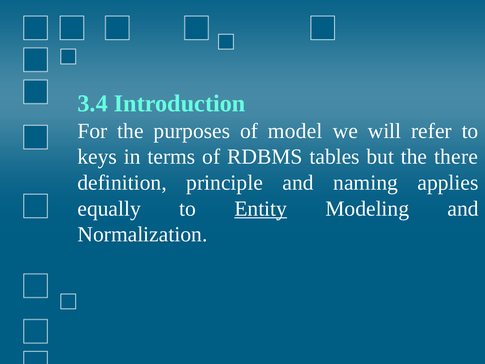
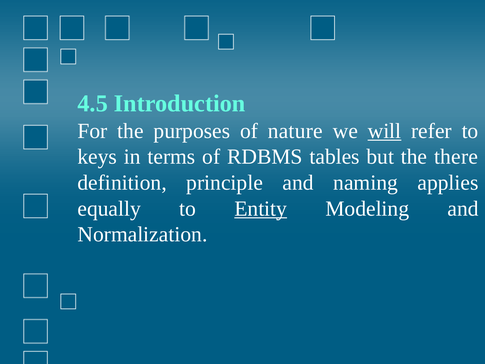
3.4: 3.4 -> 4.5 (93, 104)
model: model -> nature (295, 131)
will underline: none -> present (385, 131)
